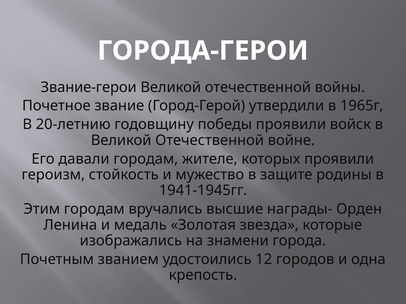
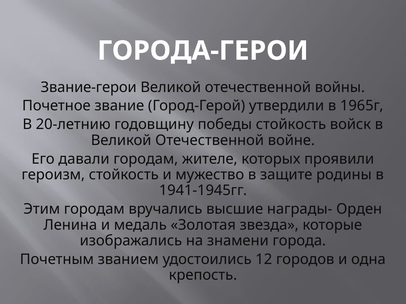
победы проявили: проявили -> стойкость (291, 125)
